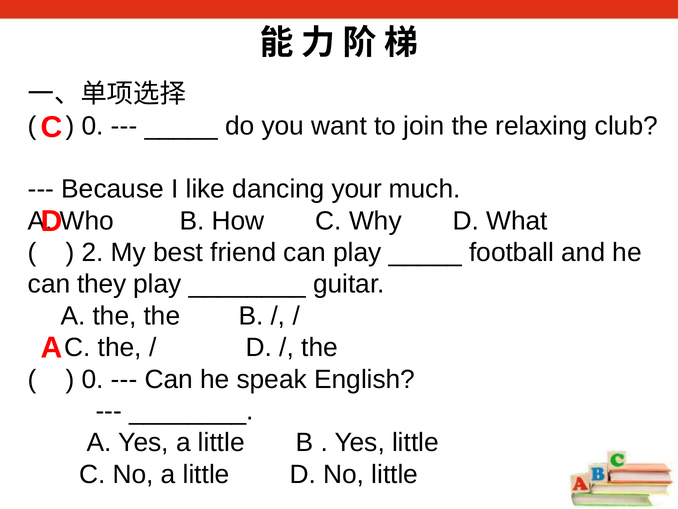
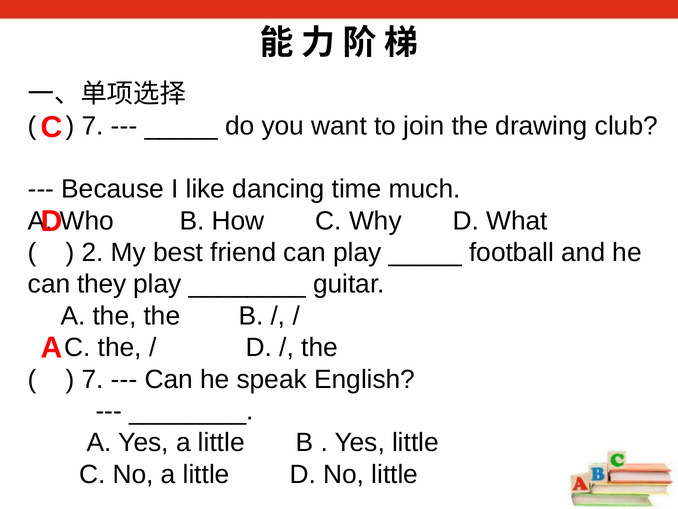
0: 0 -> 7 (93, 126)
relaxing: relaxing -> drawing (542, 126)
your: your -> time (357, 189)
0: 0 -> 7 (93, 379)
